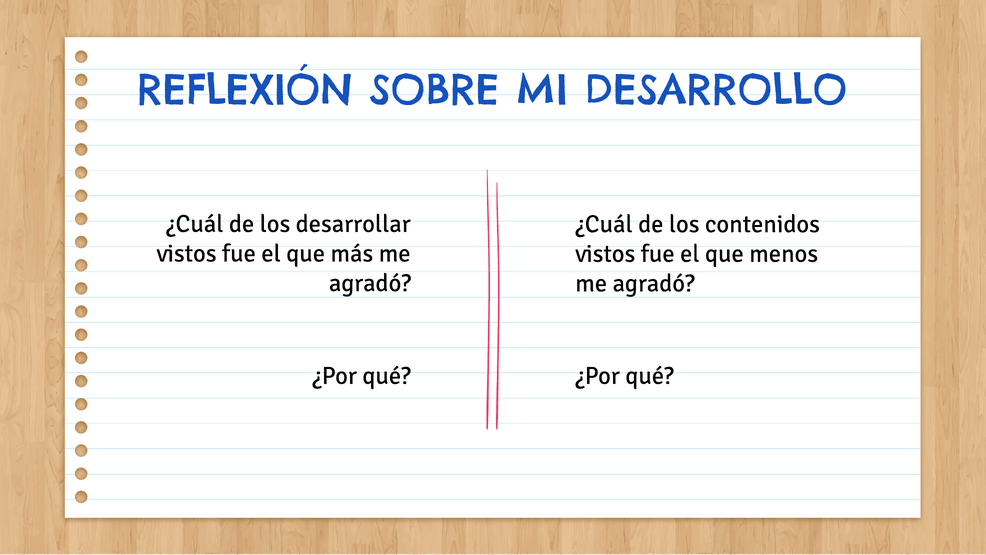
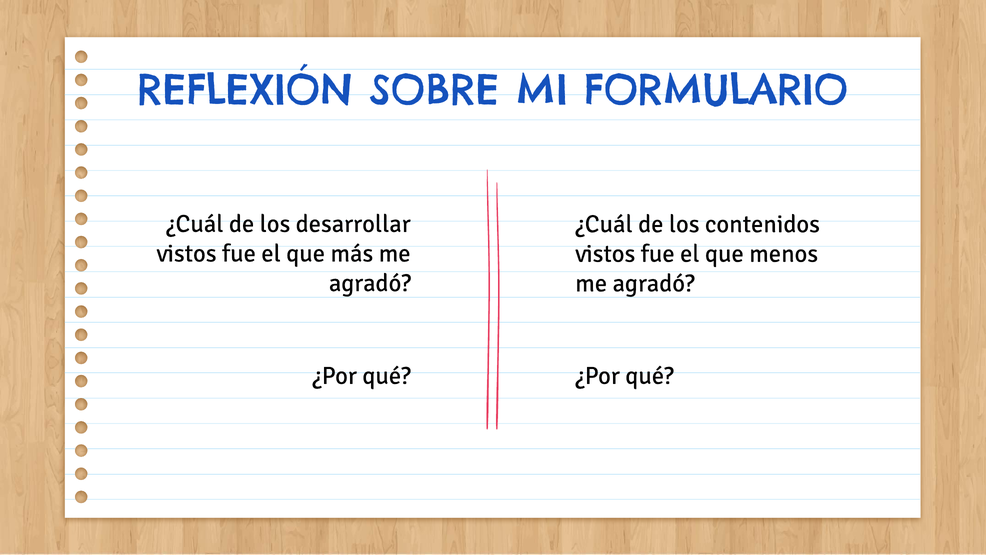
DESARROLLO: DESARROLLO -> FORMULARIO (717, 91)
